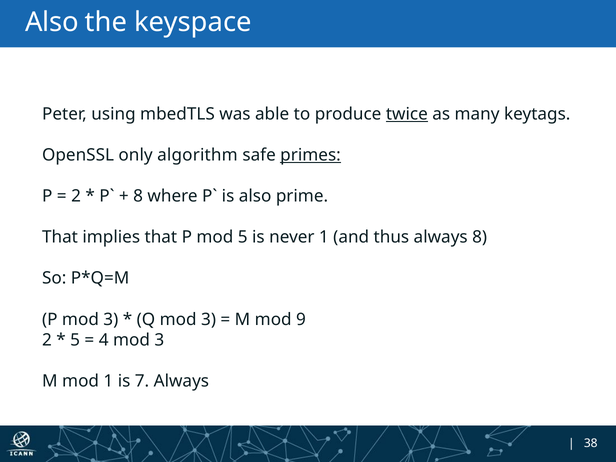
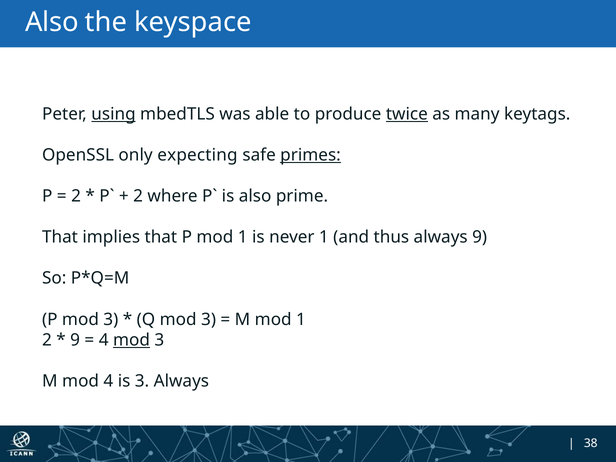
using underline: none -> present (114, 114)
algorithm: algorithm -> expecting (197, 155)
8: 8 -> 2 (138, 196)
P mod 5: 5 -> 1 (243, 237)
always 8: 8 -> 9 (480, 237)
M mod 9: 9 -> 1 (301, 319)
5: 5 -> 9 (75, 340)
mod underline: none -> present (131, 340)
mod 1: 1 -> 4 (108, 381)
is 7: 7 -> 3 (142, 381)
